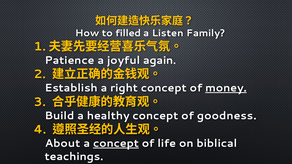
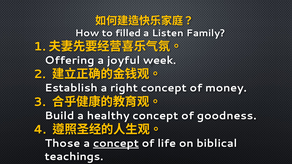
Patience: Patience -> Offering (70, 60)
again: again -> week (160, 60)
money underline: present -> none (226, 88)
About: About -> Those (63, 144)
